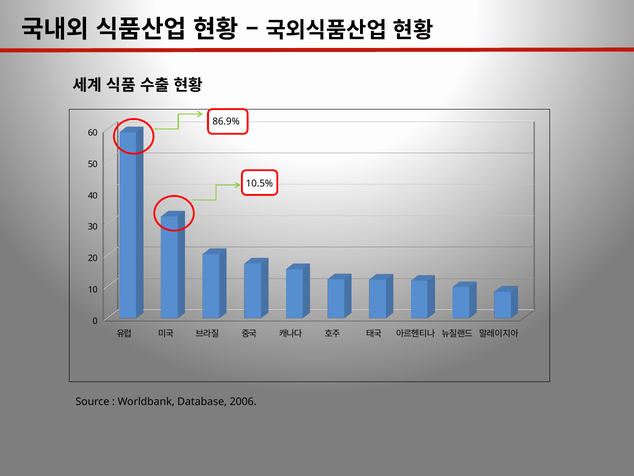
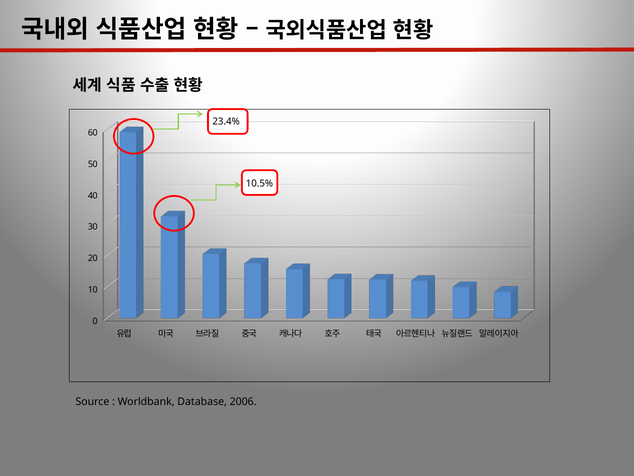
86.9%: 86.9% -> 23.4% (226, 122)
